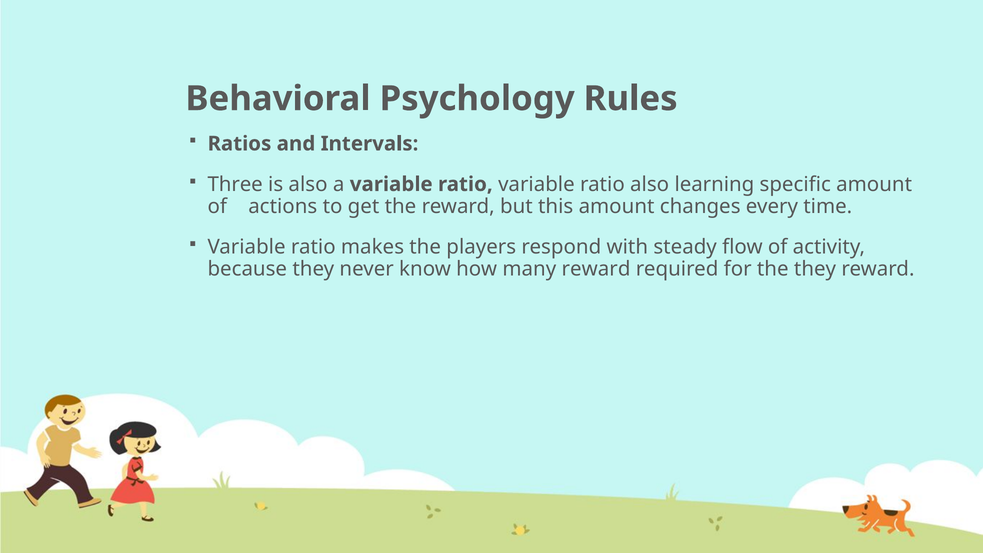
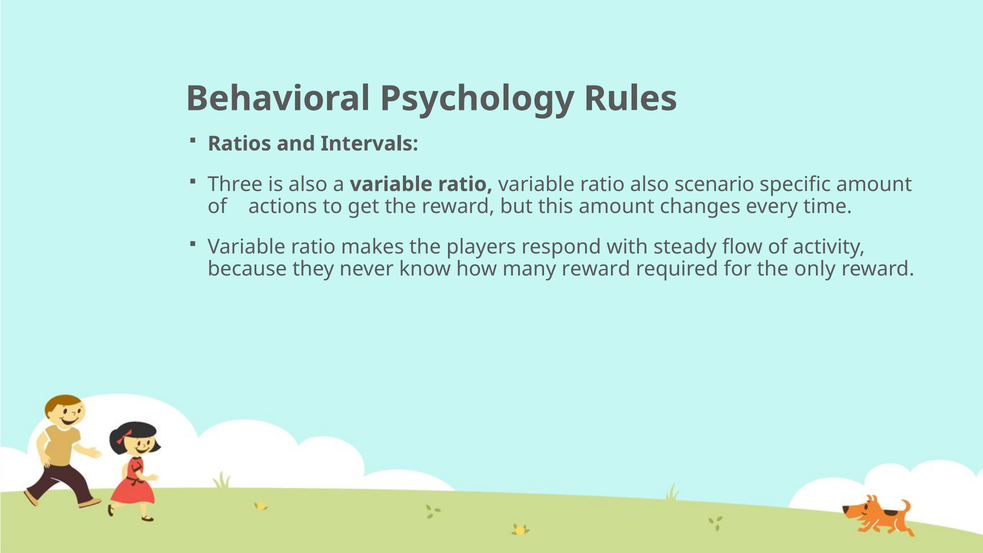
learning: learning -> scenario (714, 184)
the they: they -> only (815, 269)
